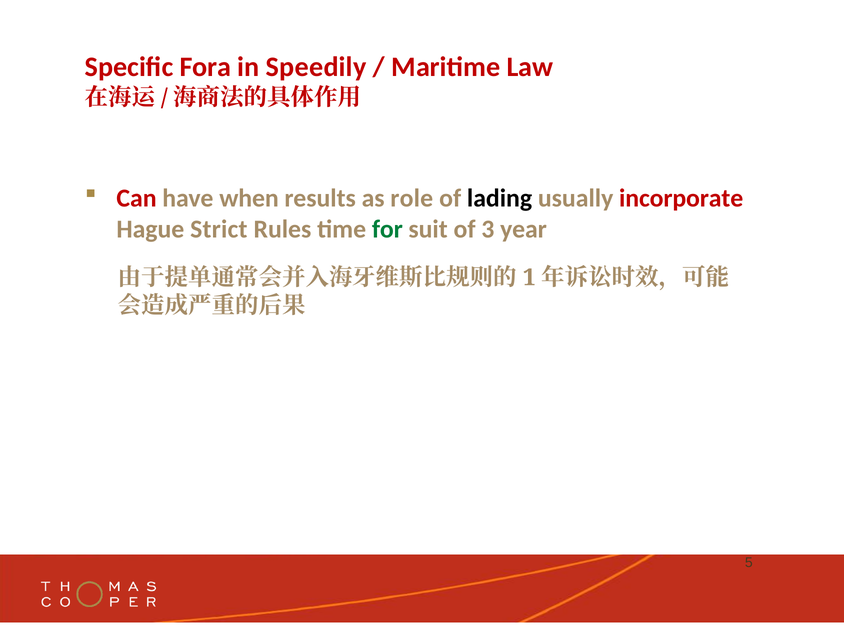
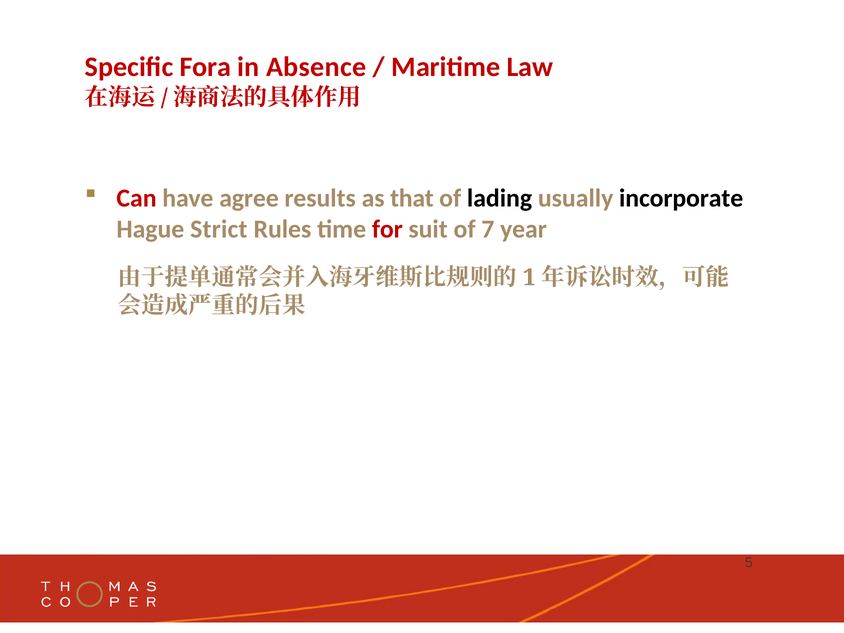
Speedily: Speedily -> Absence (316, 67)
when: when -> agree (249, 198)
role: role -> that (412, 198)
incorporate colour: red -> black (681, 198)
for colour: green -> red (387, 229)
3: 3 -> 7 (488, 229)
